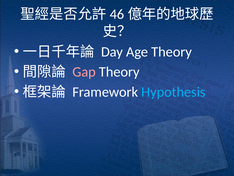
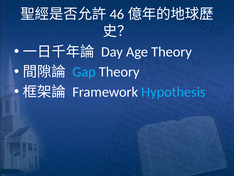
Gap colour: pink -> light blue (84, 72)
